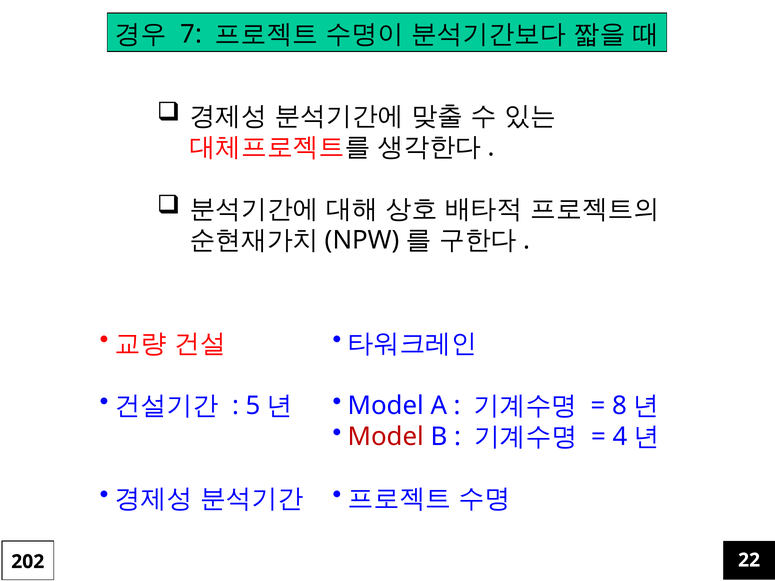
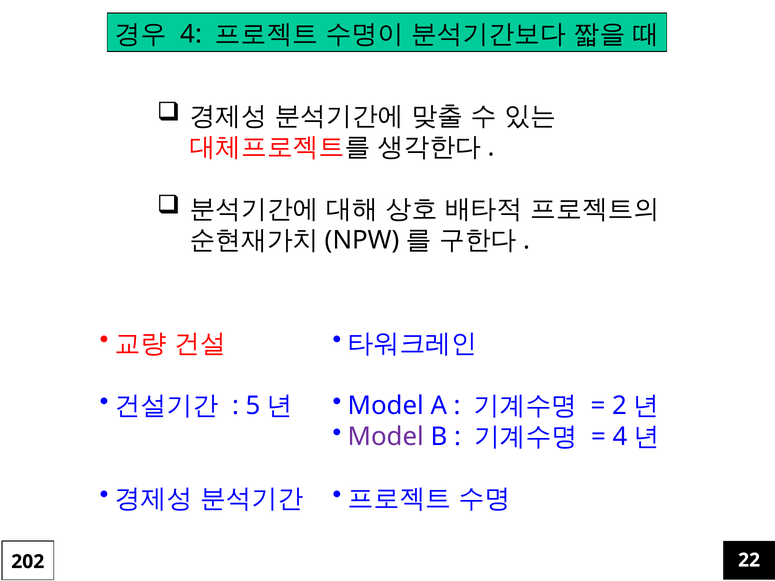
7: 7 -> 4 (191, 34)
8: 8 -> 2 (620, 406)
Model colour: red -> purple (386, 437)
